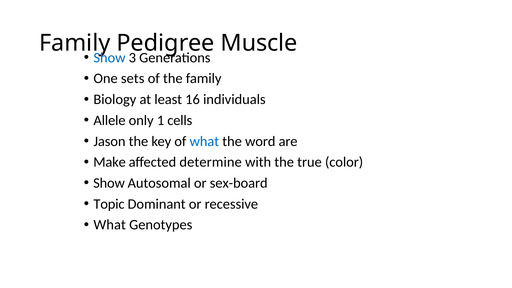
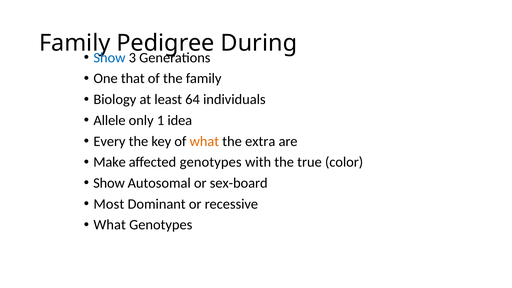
Muscle: Muscle -> During (259, 43)
sets: sets -> that (133, 79)
16: 16 -> 64 (193, 99)
cells: cells -> idea (180, 120)
Jason: Jason -> Every (109, 141)
what colour: blue -> orange (204, 141)
word: word -> extra (260, 141)
affected determine: determine -> genotypes (211, 162)
Topic: Topic -> Most (109, 204)
